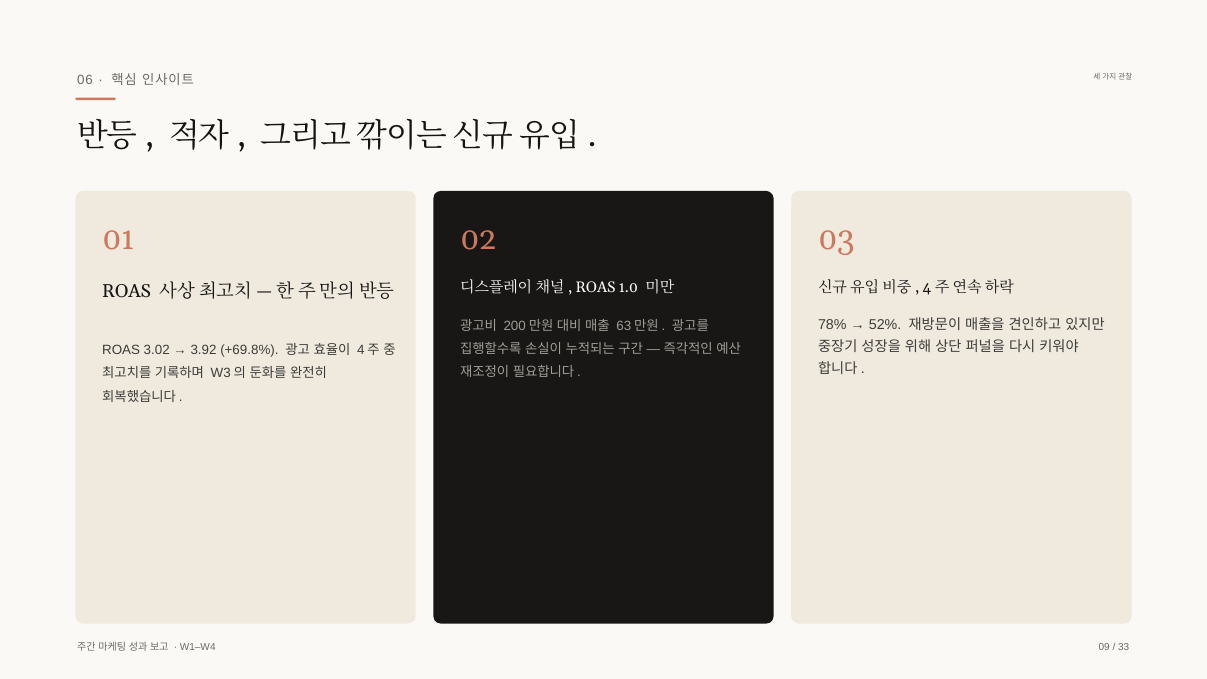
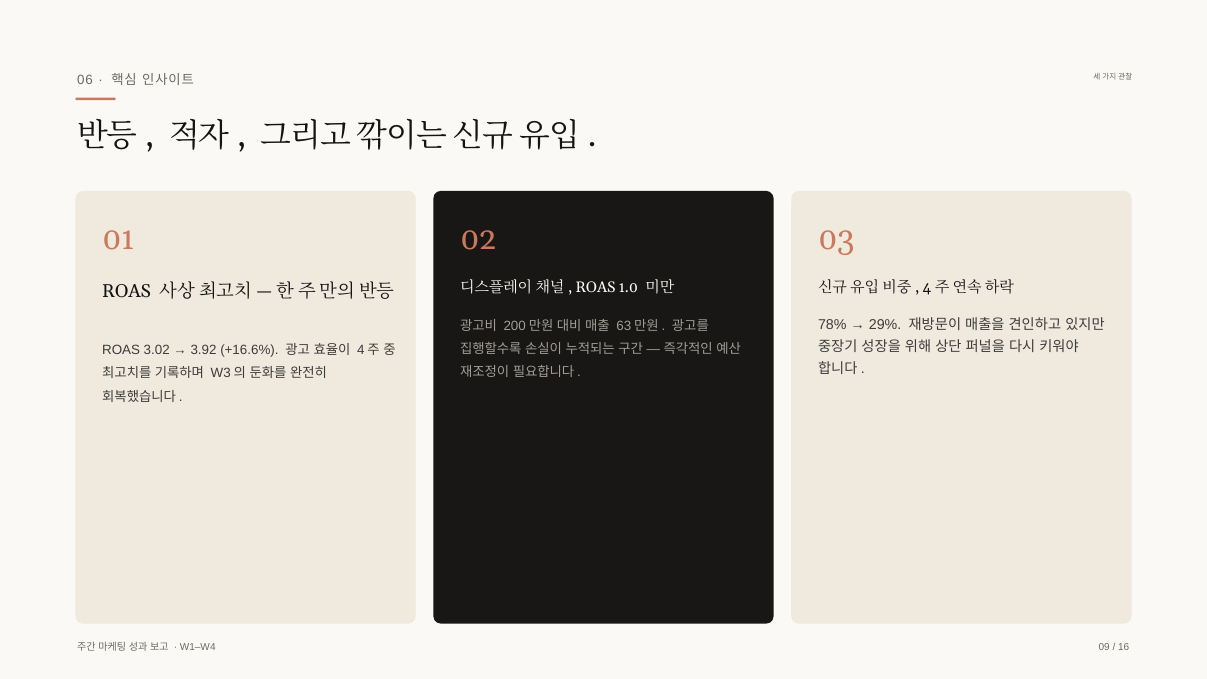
52%: 52% -> 29% (885, 325)
+69.8%: +69.8% -> +16.6% (249, 350)
33: 33 -> 16 (1124, 647)
